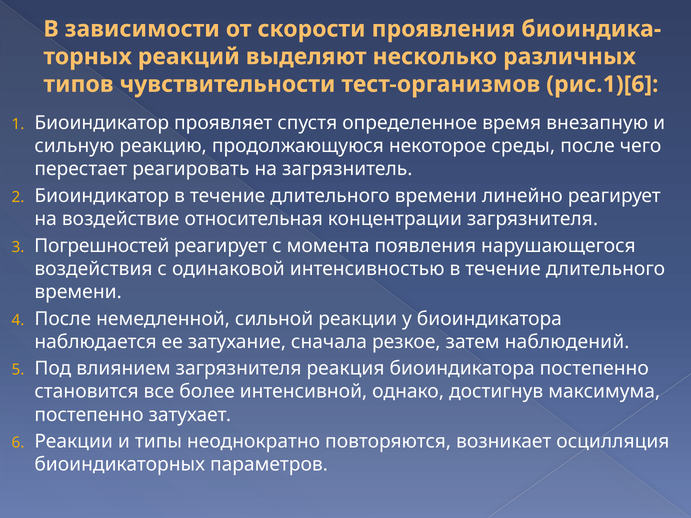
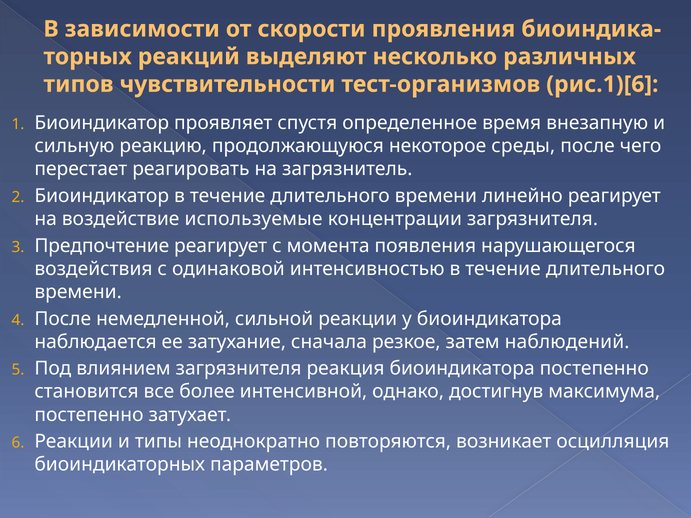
относительная: относительная -> используемые (254, 219)
Погрешностей: Погрешностей -> Предпочтение (102, 246)
